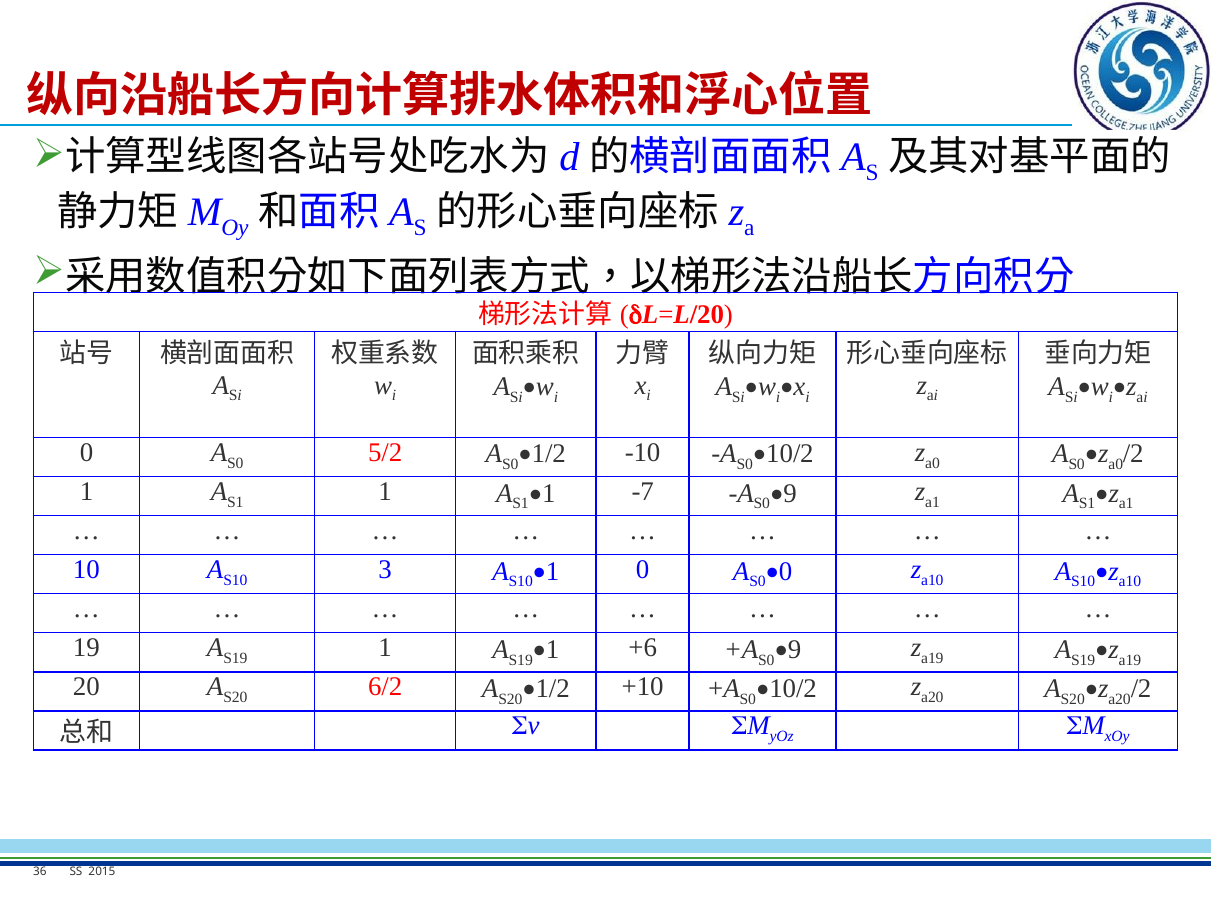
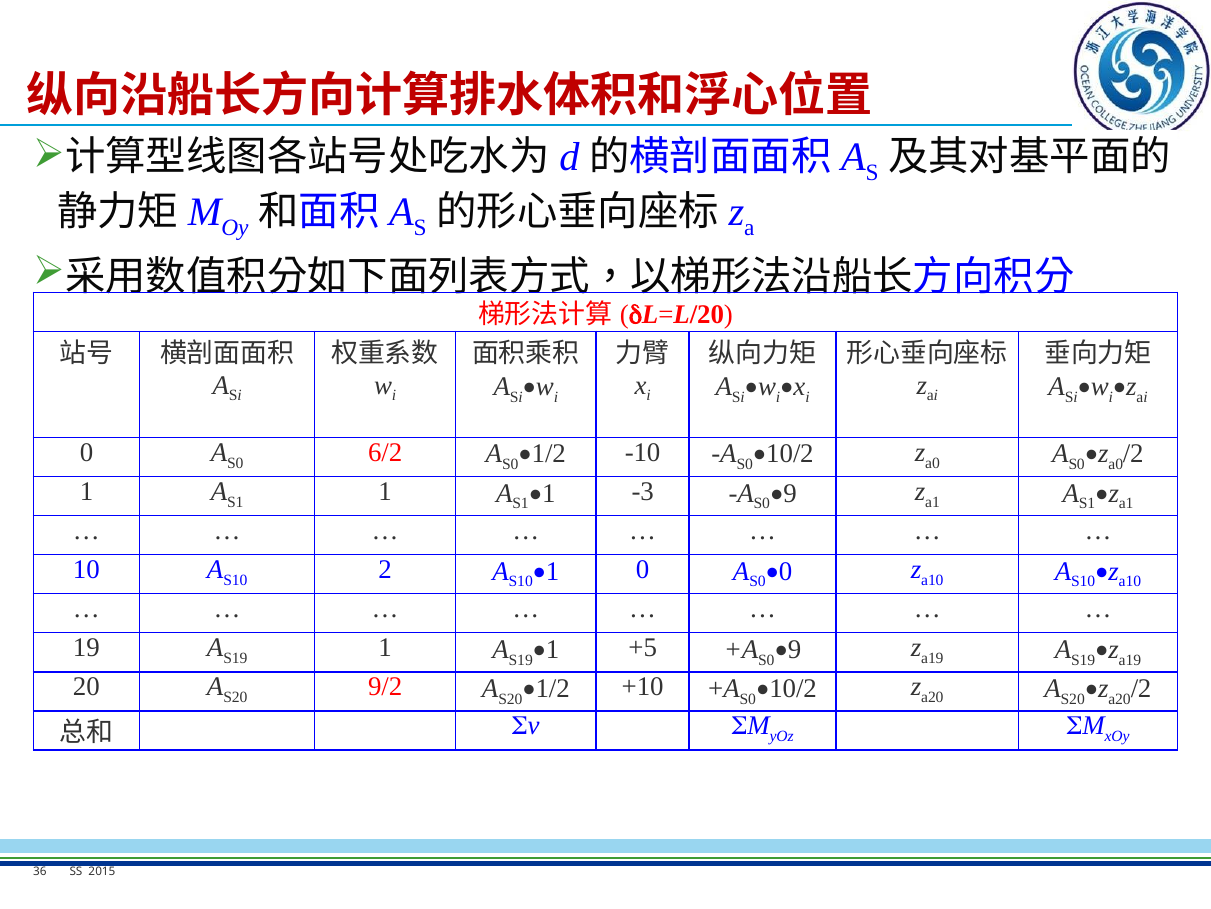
5/2: 5/2 -> 6/2 (385, 452)
-7: -7 -> -3 (643, 491)
3: 3 -> 2 (385, 569)
+6: +6 -> +5 (643, 647)
6/2: 6/2 -> 9/2 (385, 686)
